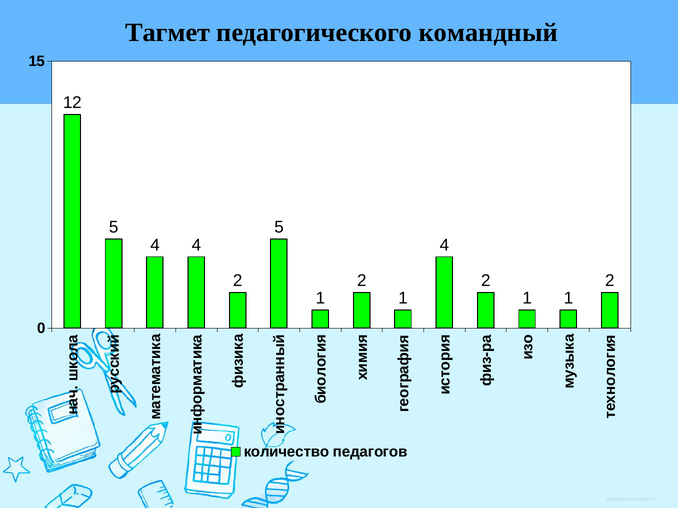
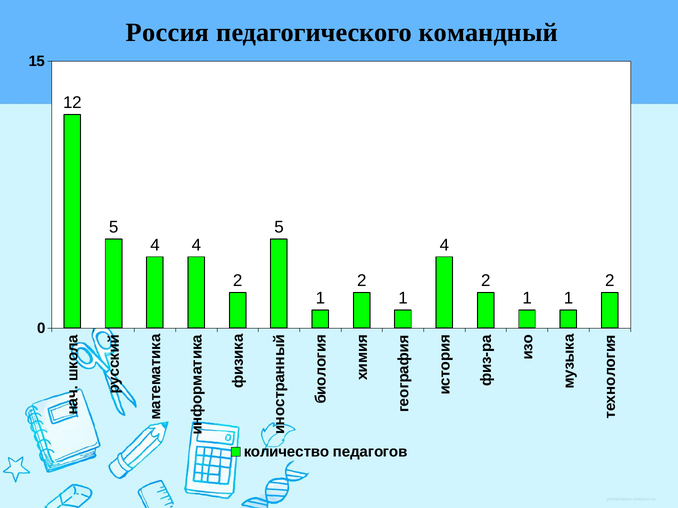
Тагмет: Тагмет -> Россия (168, 33)
